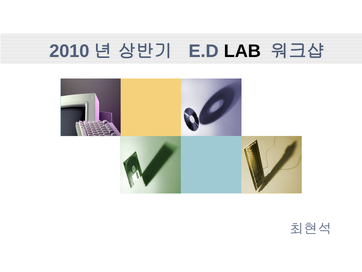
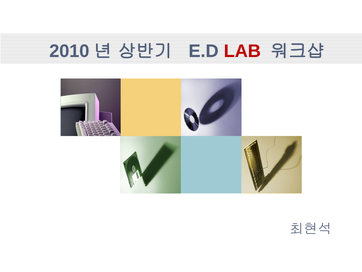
LAB colour: black -> red (242, 51)
